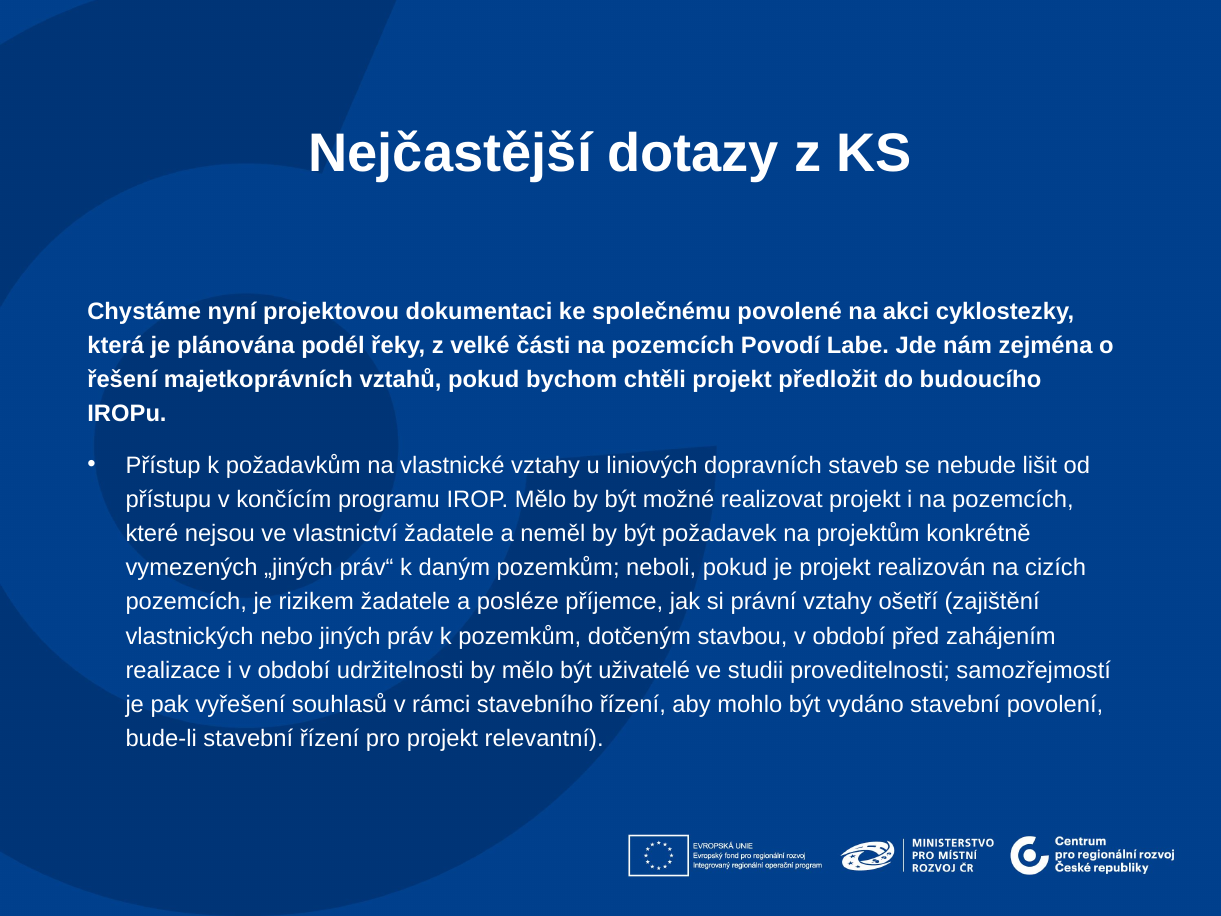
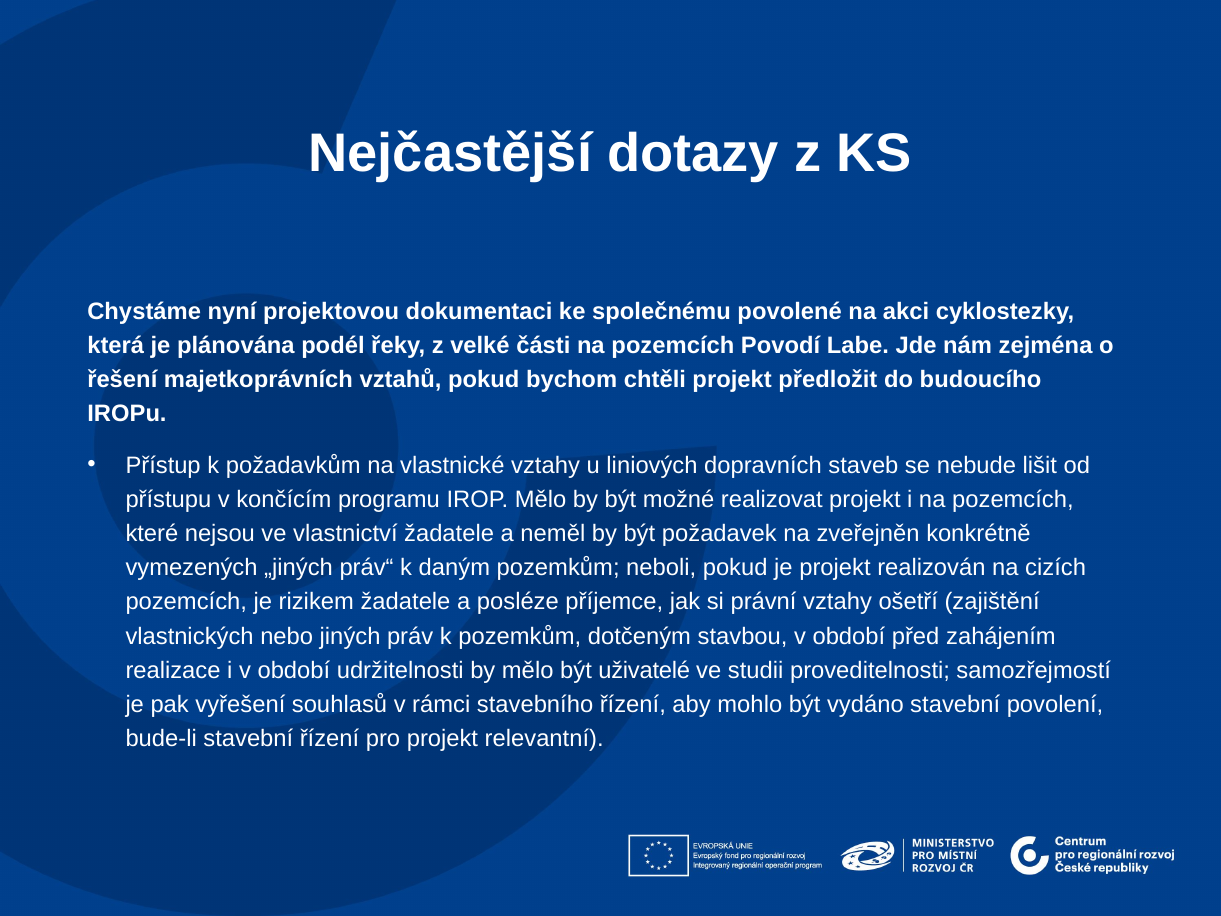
projektům: projektům -> zveřejněn (868, 533)
